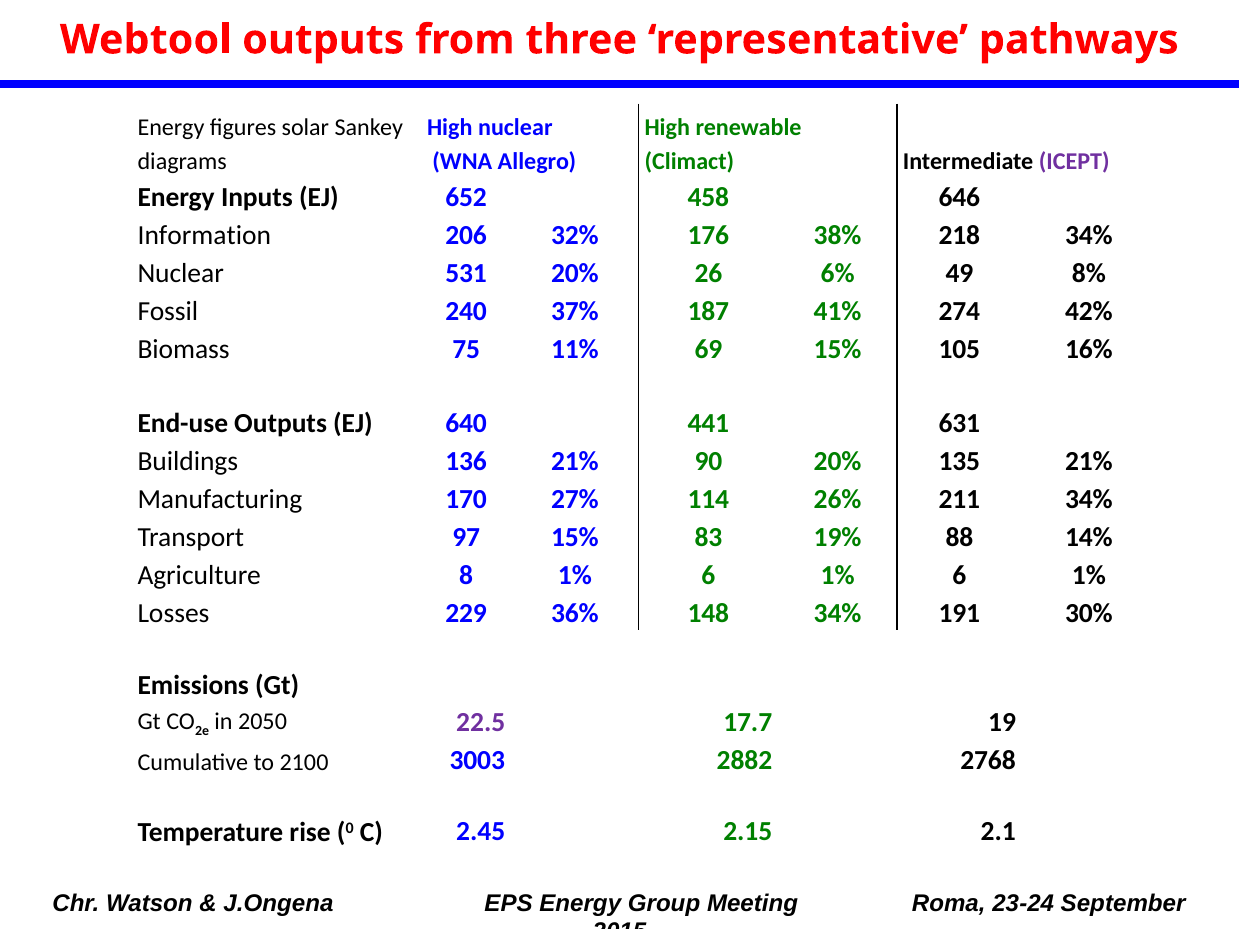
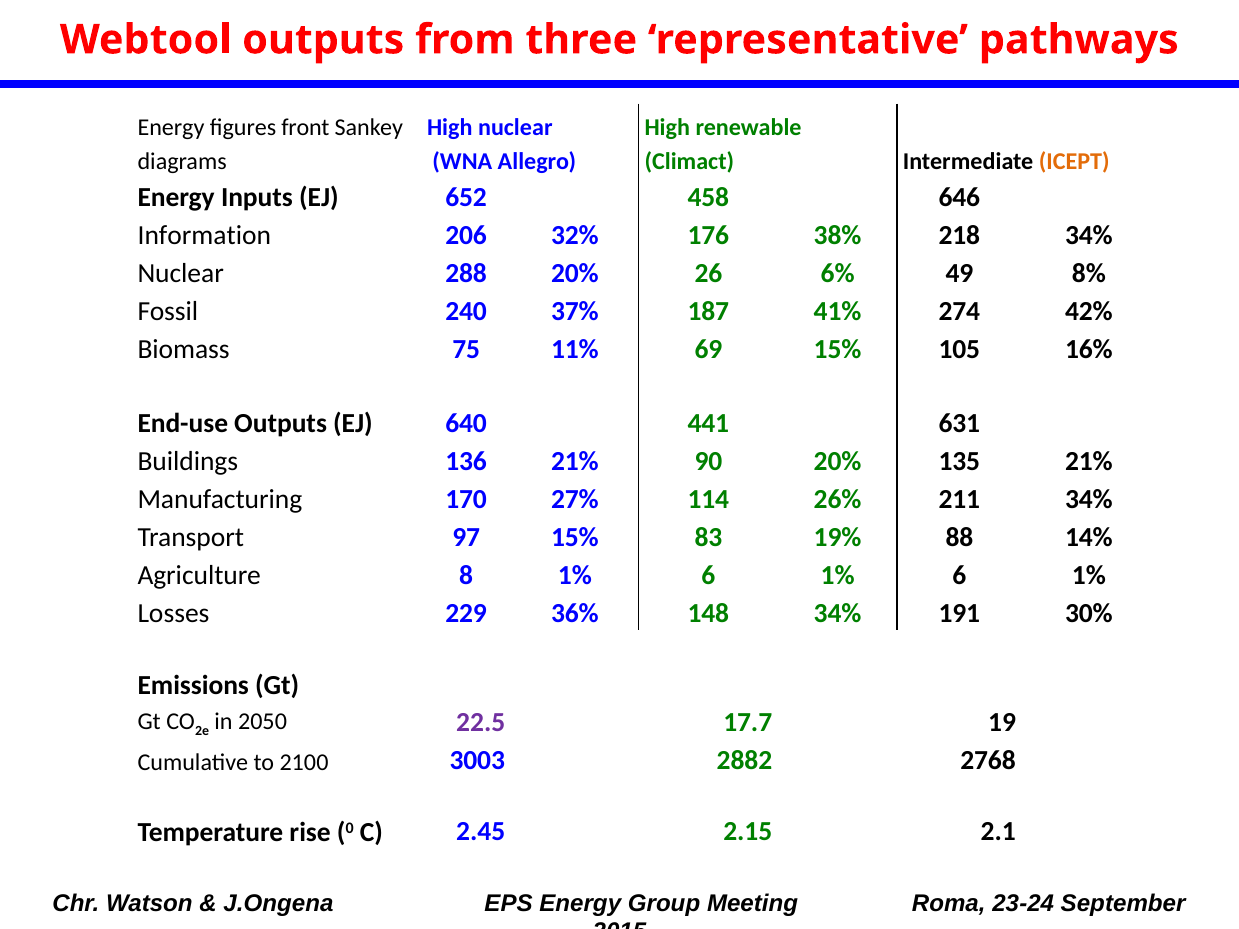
solar: solar -> front (305, 128)
ICEPT colour: purple -> orange (1074, 161)
531: 531 -> 288 (466, 274)
